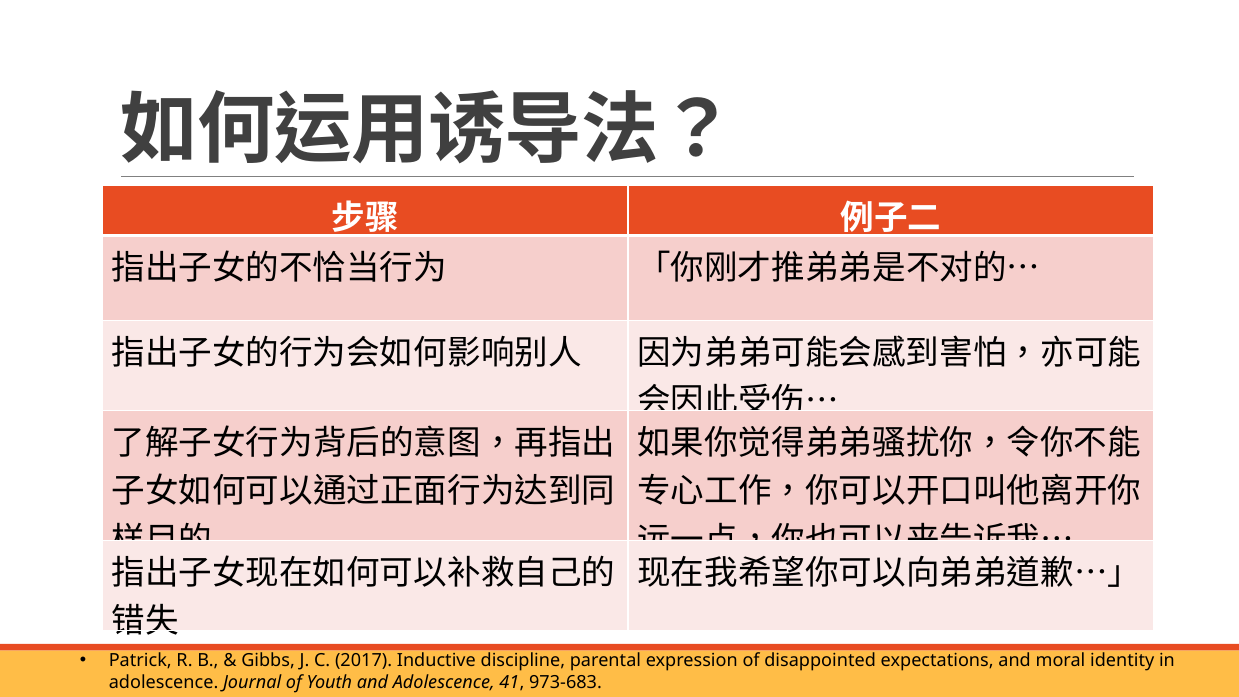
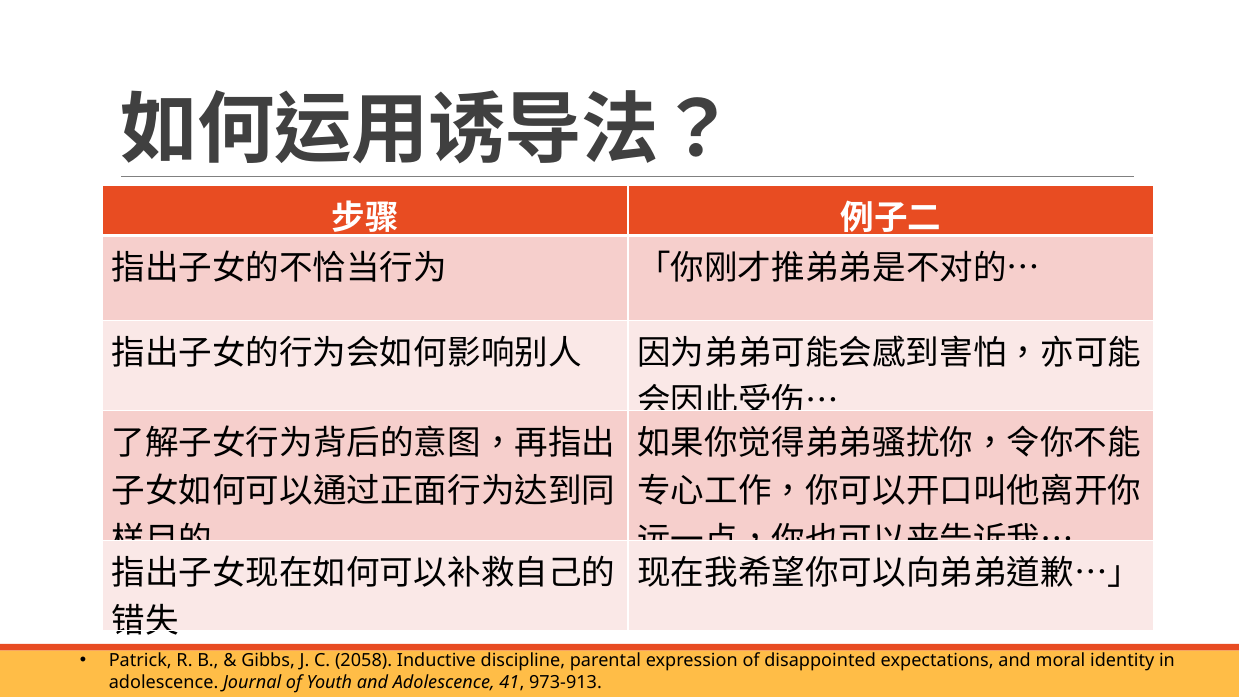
2017: 2017 -> 2058 (364, 660)
973-683: 973-683 -> 973-913 (566, 682)
